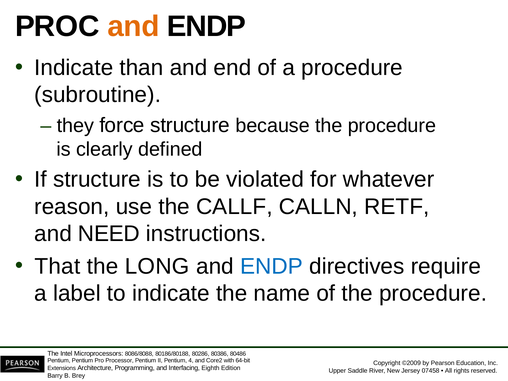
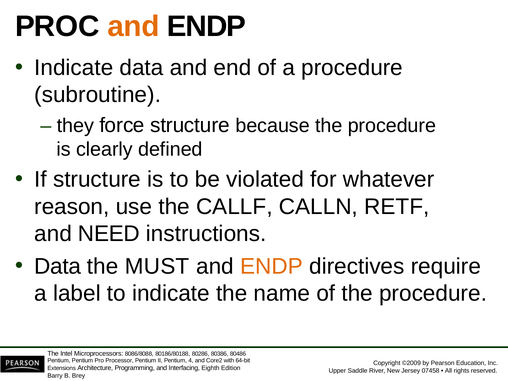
Indicate than: than -> data (141, 68)
That: That -> Data (58, 266)
LONG: LONG -> MUST (157, 266)
ENDP colour: blue -> orange (271, 266)
